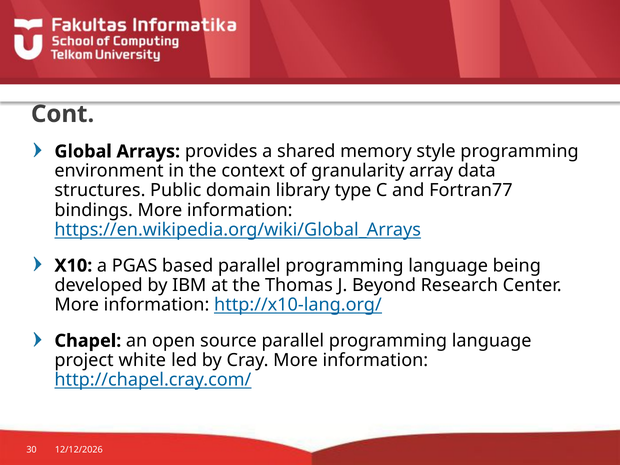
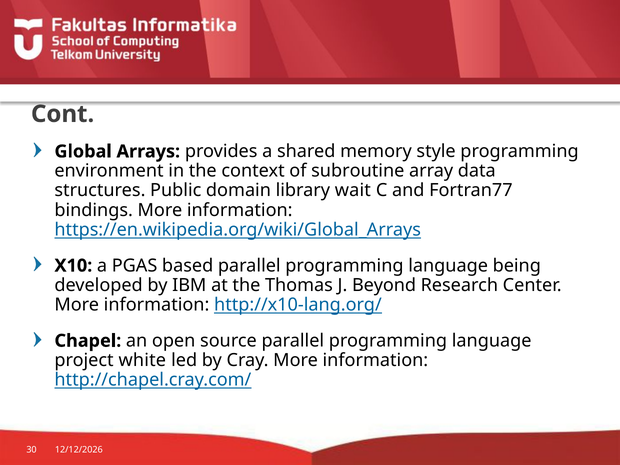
granularity: granularity -> subroutine (358, 171)
type: type -> wait (353, 191)
